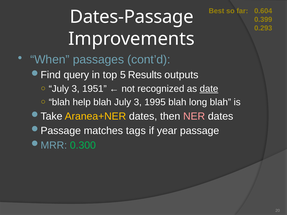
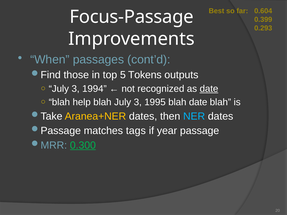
Dates-Passage: Dates-Passage -> Focus-Passage (132, 17)
query: query -> those (76, 75)
Results: Results -> Tokens (145, 75)
1951: 1951 -> 1994 (94, 89)
blah long: long -> date (198, 102)
NER colour: pink -> light blue (194, 116)
0.300 underline: none -> present (83, 145)
